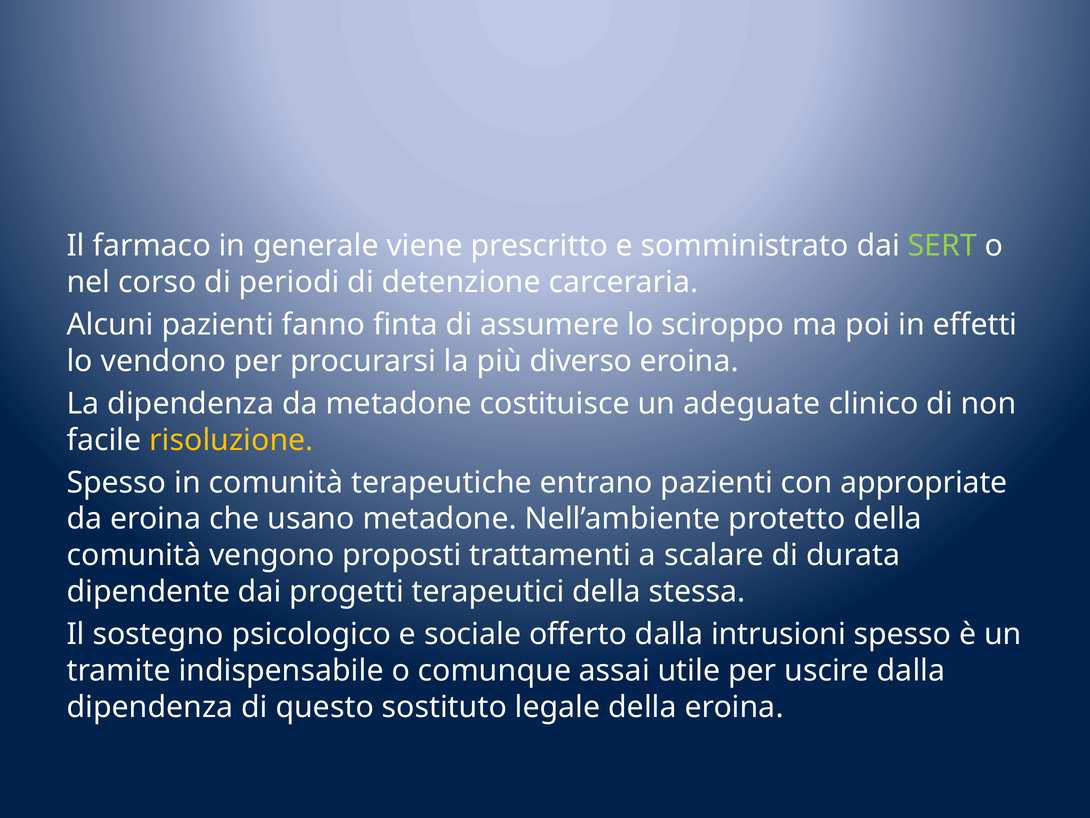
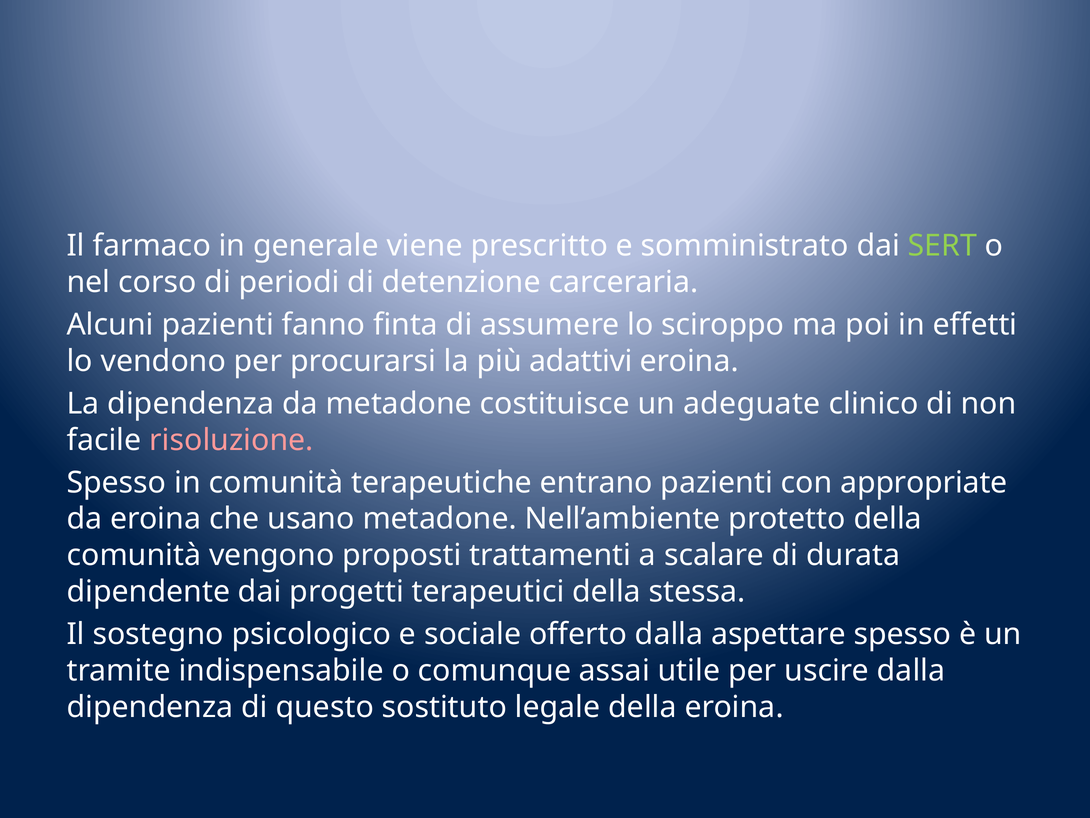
diverso: diverso -> adattivi (581, 361)
risoluzione colour: yellow -> pink (231, 440)
intrusioni: intrusioni -> aspettare (779, 634)
